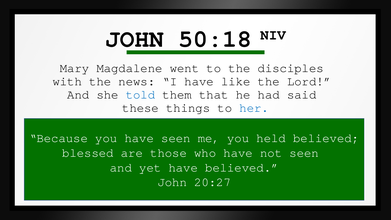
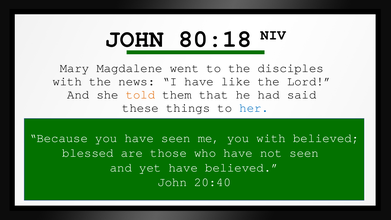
50:18: 50:18 -> 80:18 (215, 39)
told colour: blue -> orange (140, 95)
you held: held -> with (271, 138)
20:27: 20:27 -> 20:40 (213, 182)
